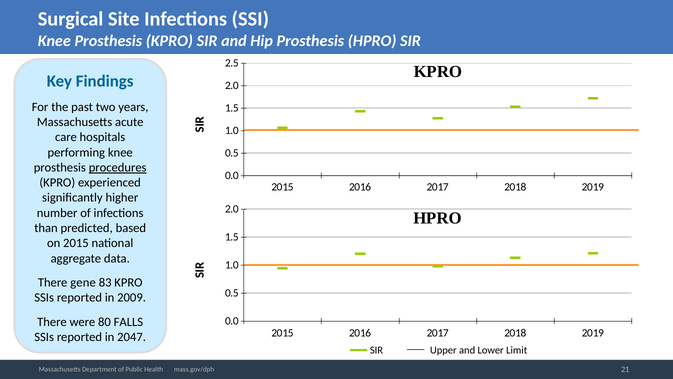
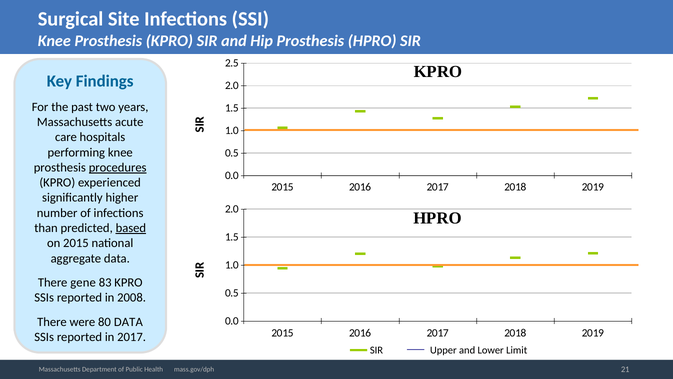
based underline: none -> present (131, 228)
2009: 2009 -> 2008 (132, 297)
80 FALLS: FALLS -> DATA (128, 322)
in 2047: 2047 -> 2017 (132, 337)
